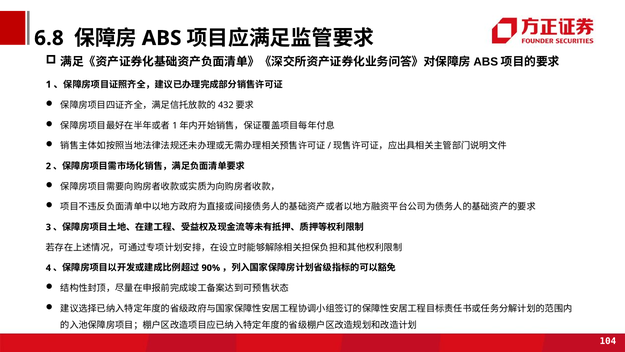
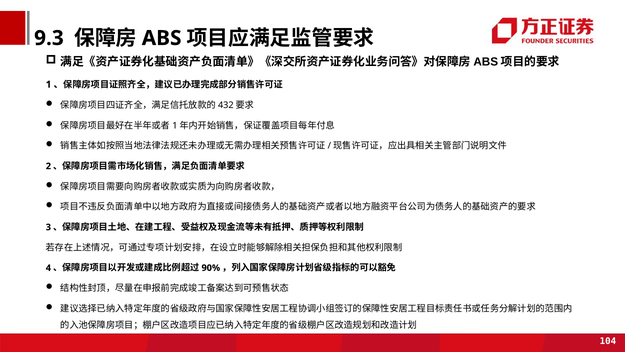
6.8: 6.8 -> 9.3 (49, 38)
